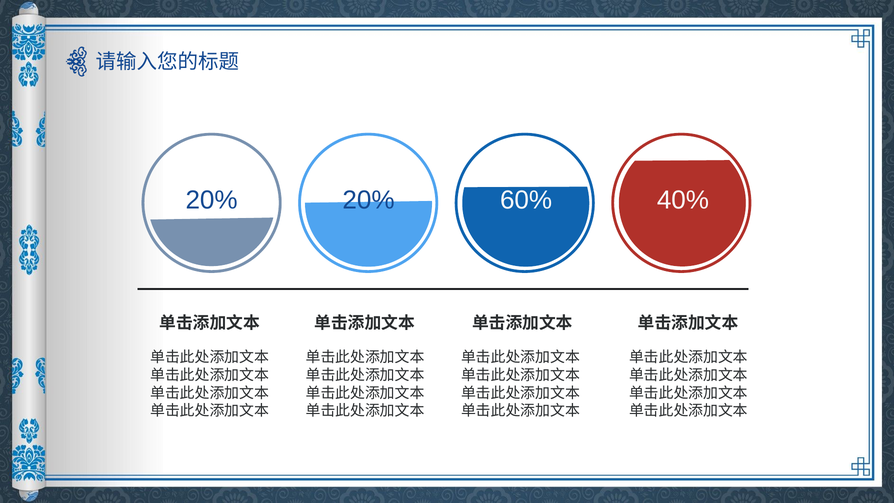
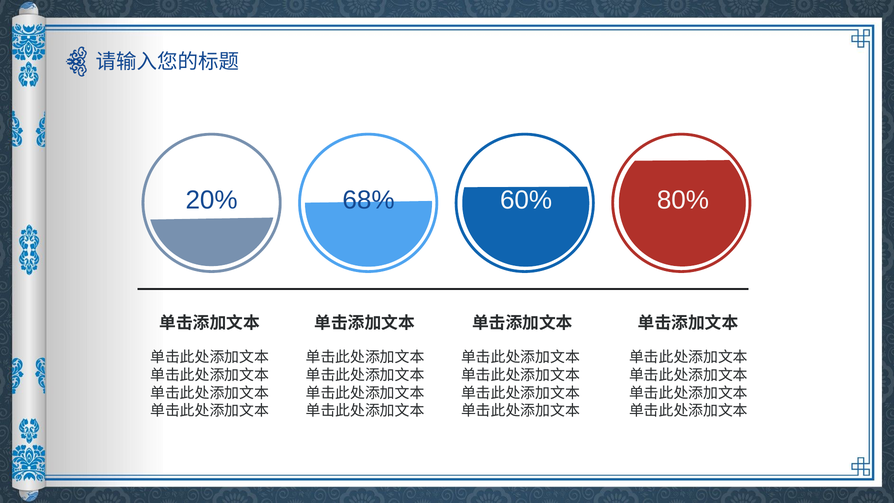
20% 20%: 20% -> 68% (369, 200)
40%: 40% -> 80% (683, 200)
